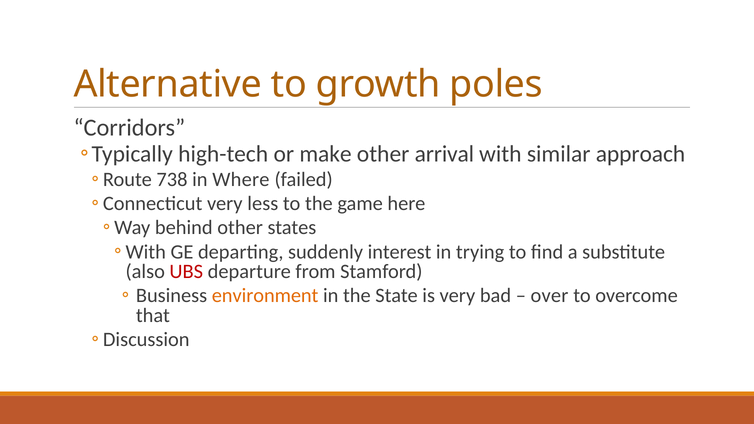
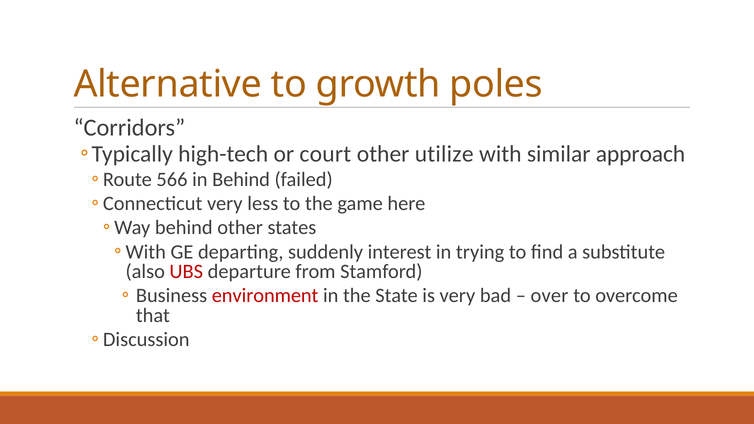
make: make -> court (325, 154)
arrival: arrival -> utilize (444, 154)
738: 738 -> 566 (172, 180)
in Where: Where -> Behind (241, 180)
environment colour: orange -> red (265, 296)
